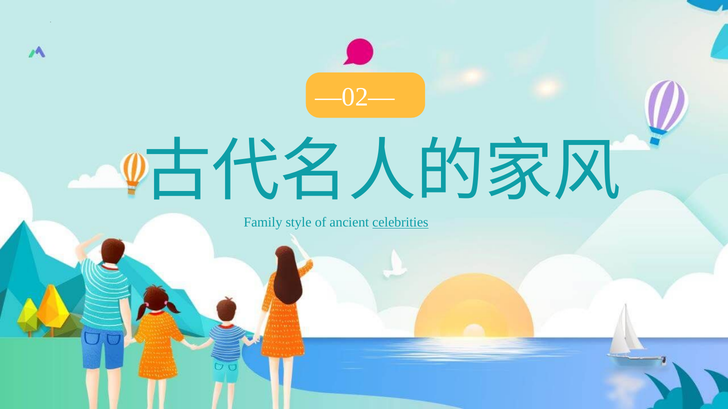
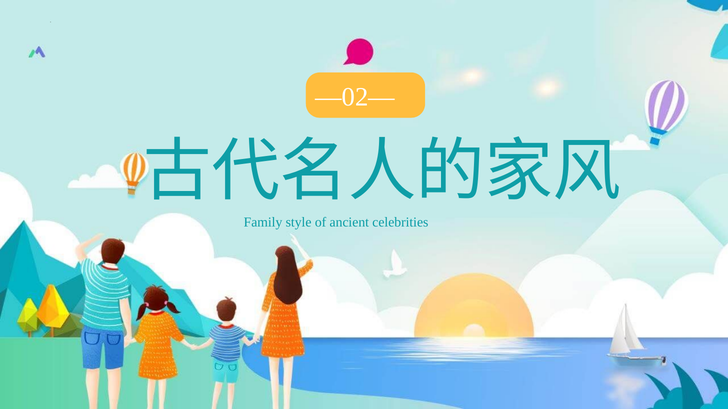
celebrities underline: present -> none (400, 223)
